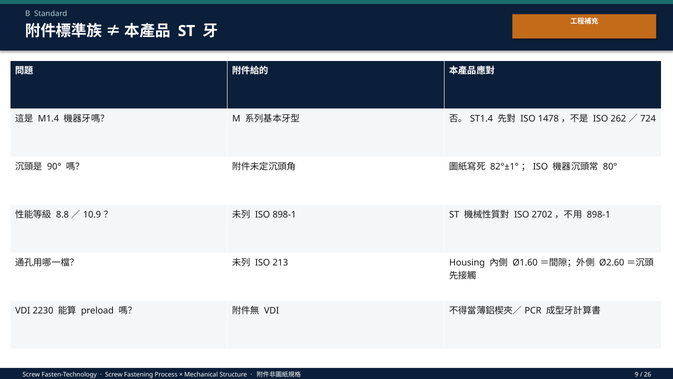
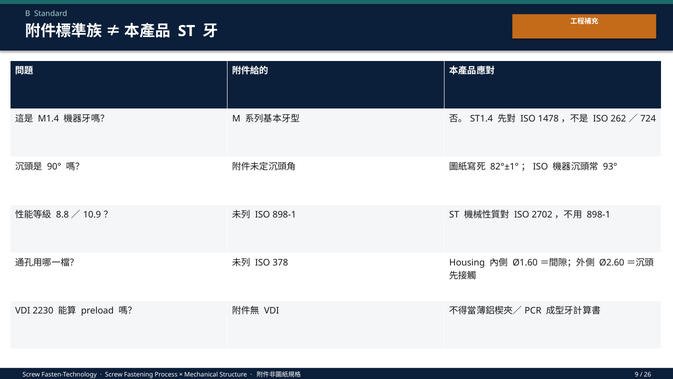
80°: 80° -> 93° (610, 167)
213: 213 -> 378 (280, 262)
